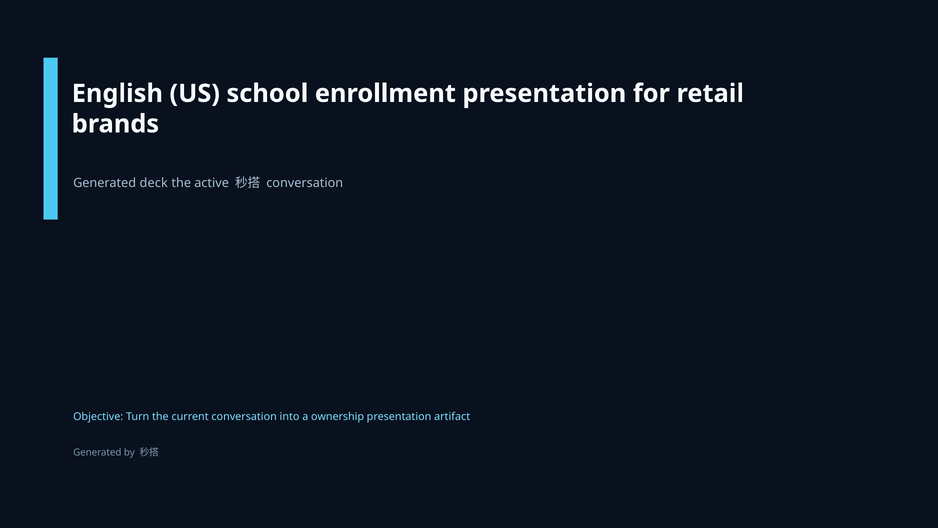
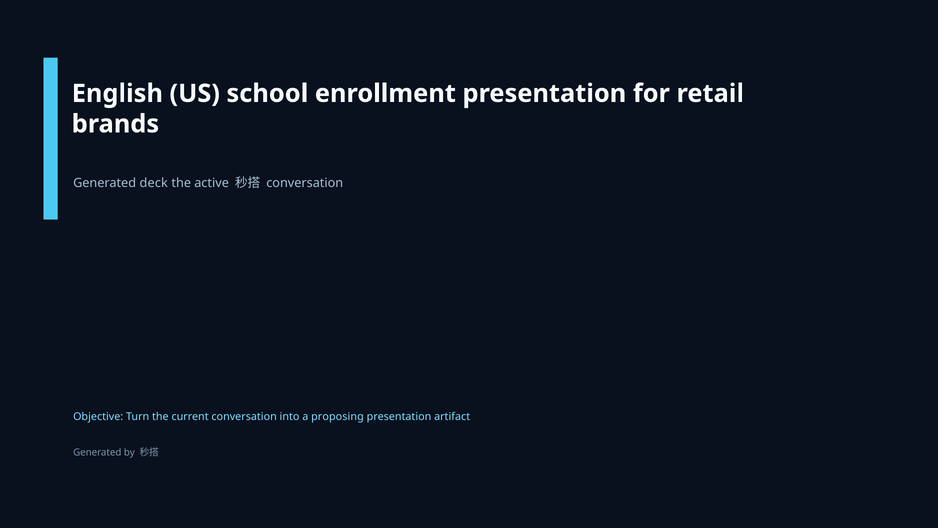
ownership: ownership -> proposing (337, 416)
